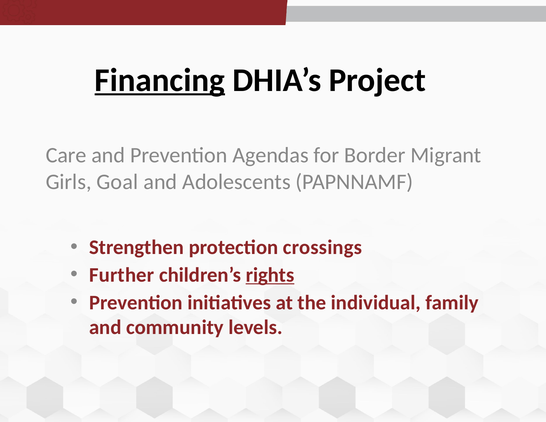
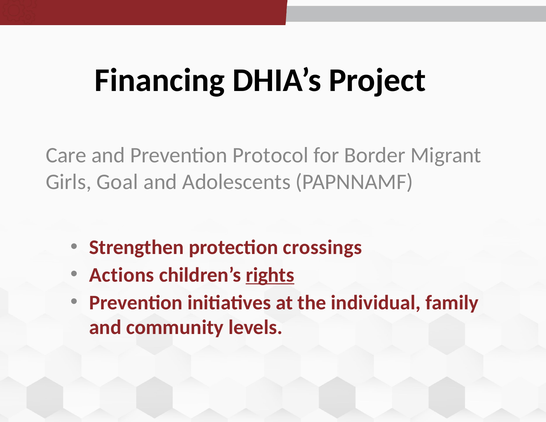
Financing underline: present -> none (160, 80)
Agendas: Agendas -> Protocol (270, 155)
Further: Further -> Actions (122, 275)
